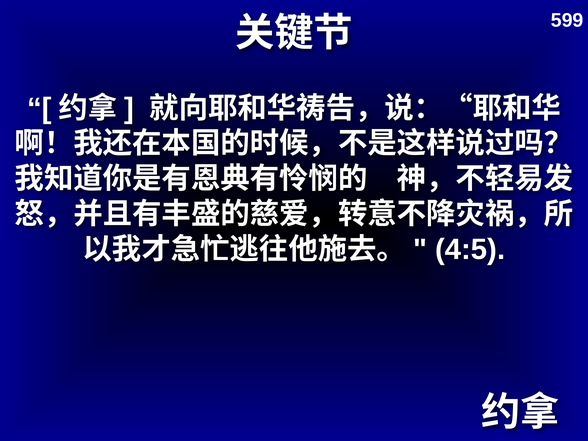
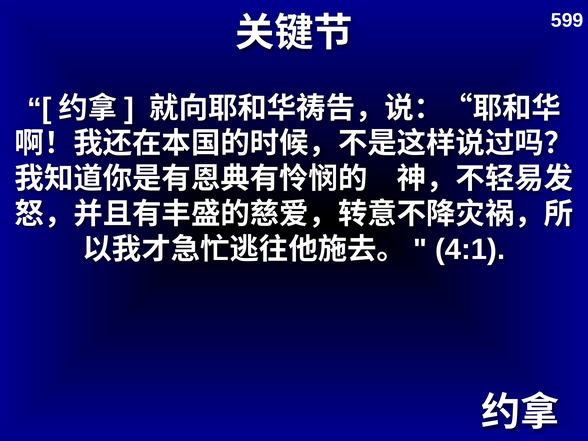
4:5: 4:5 -> 4:1 (470, 249)
